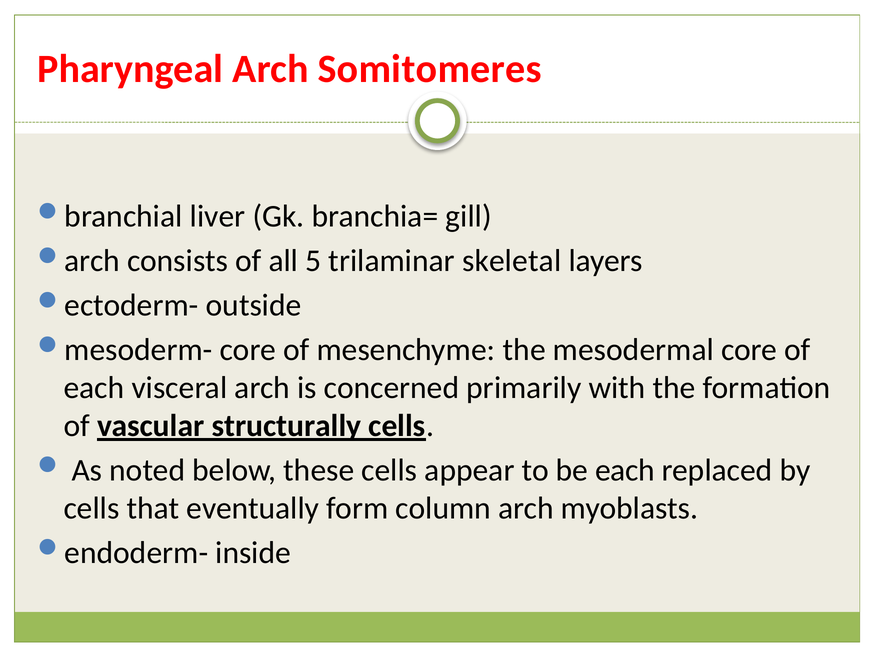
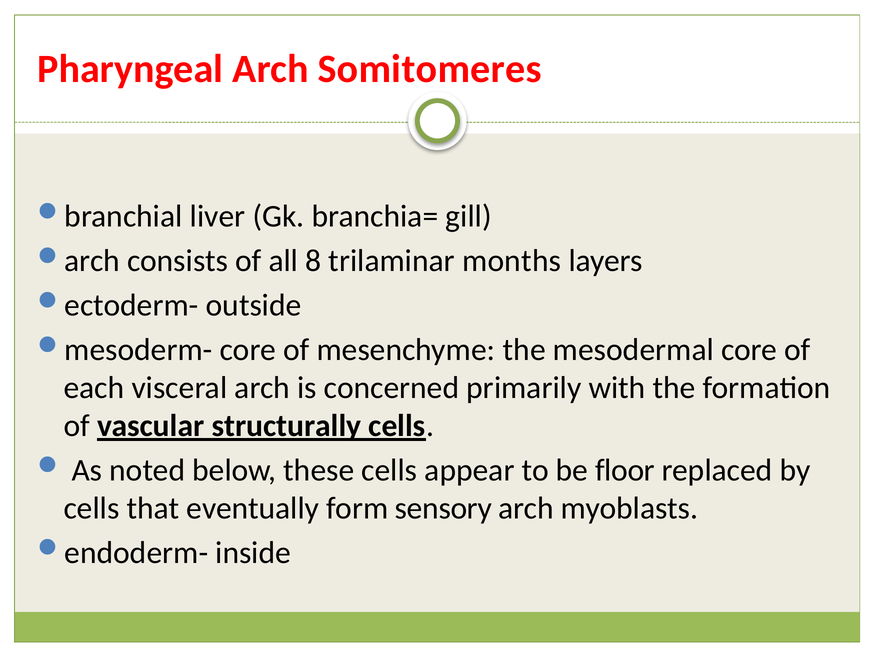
5: 5 -> 8 (313, 261)
skeletal: skeletal -> months (512, 261)
be each: each -> floor (625, 470)
column: column -> sensory (443, 508)
